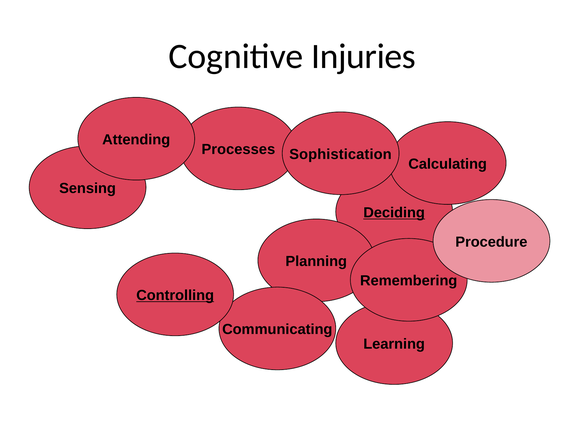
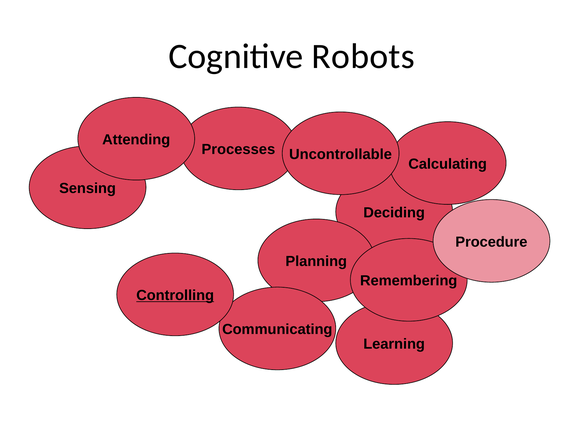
Injuries: Injuries -> Robots (363, 57)
Sophistication: Sophistication -> Uncontrollable (341, 154)
Deciding underline: present -> none (394, 213)
